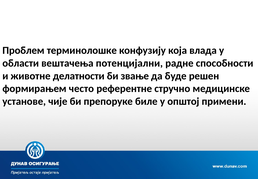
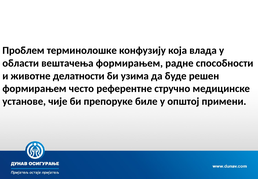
вештачења потенцијални: потенцијални -> формирањем (129, 63)
звање: звање -> узима (135, 76)
